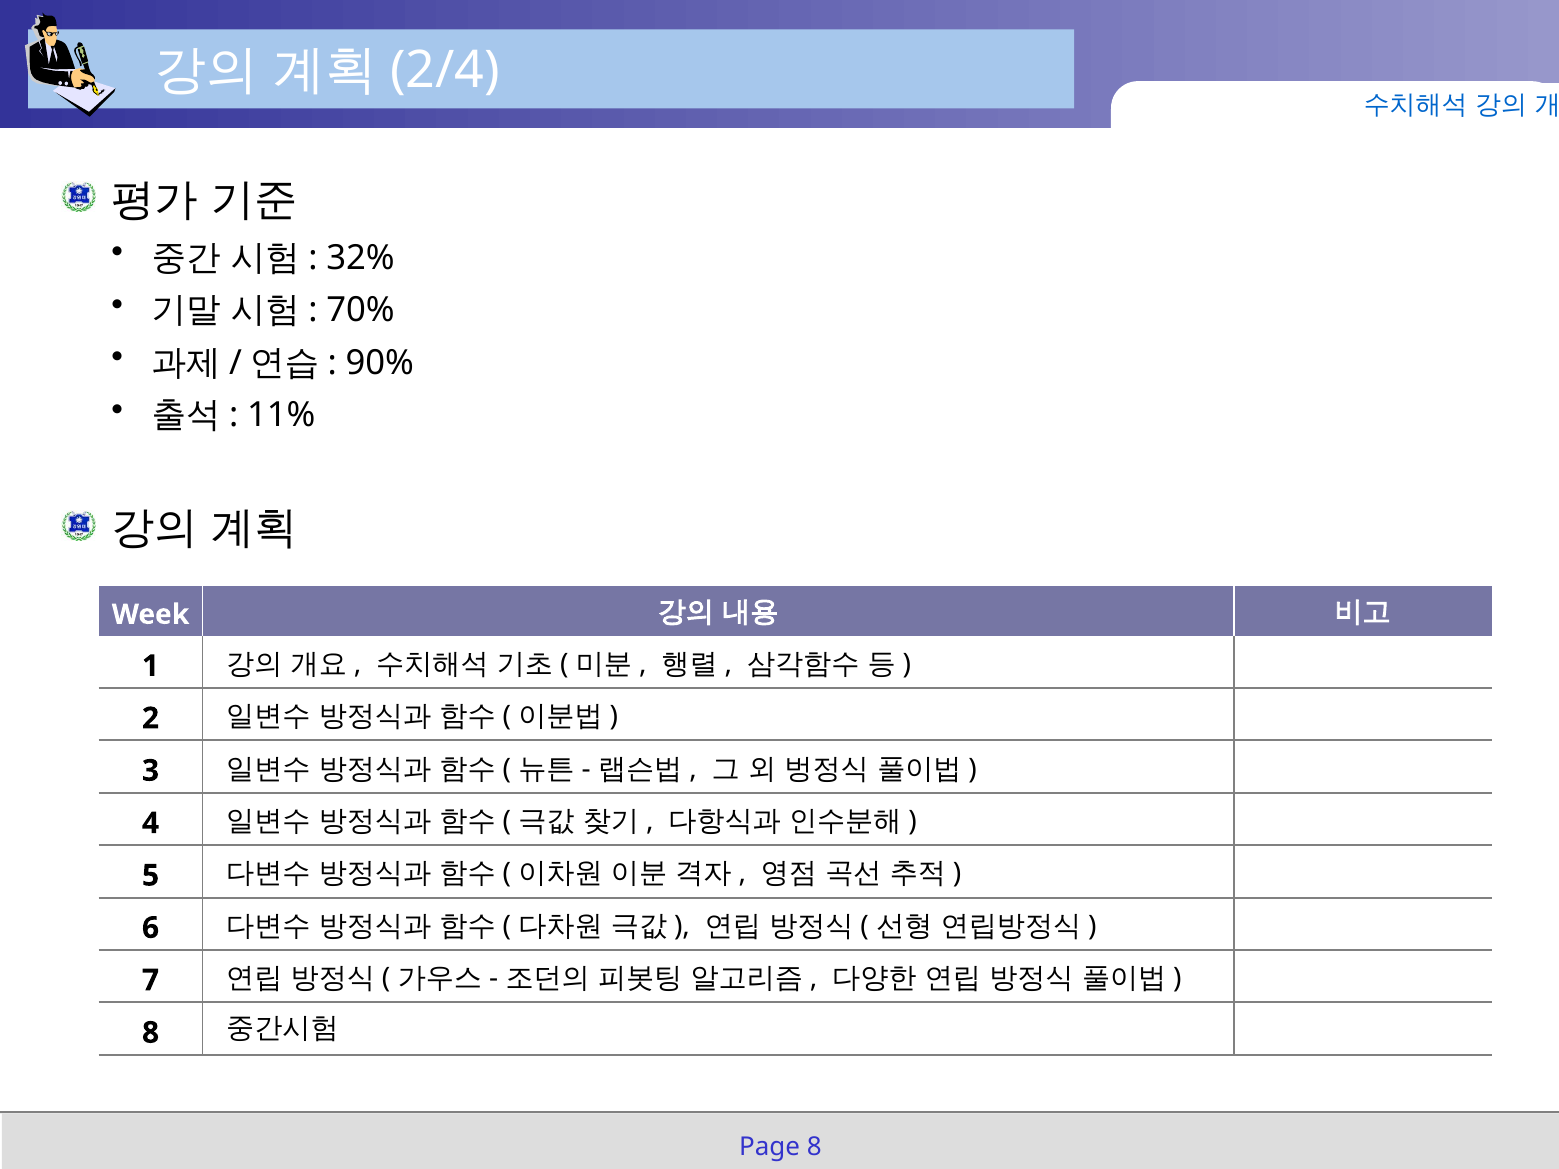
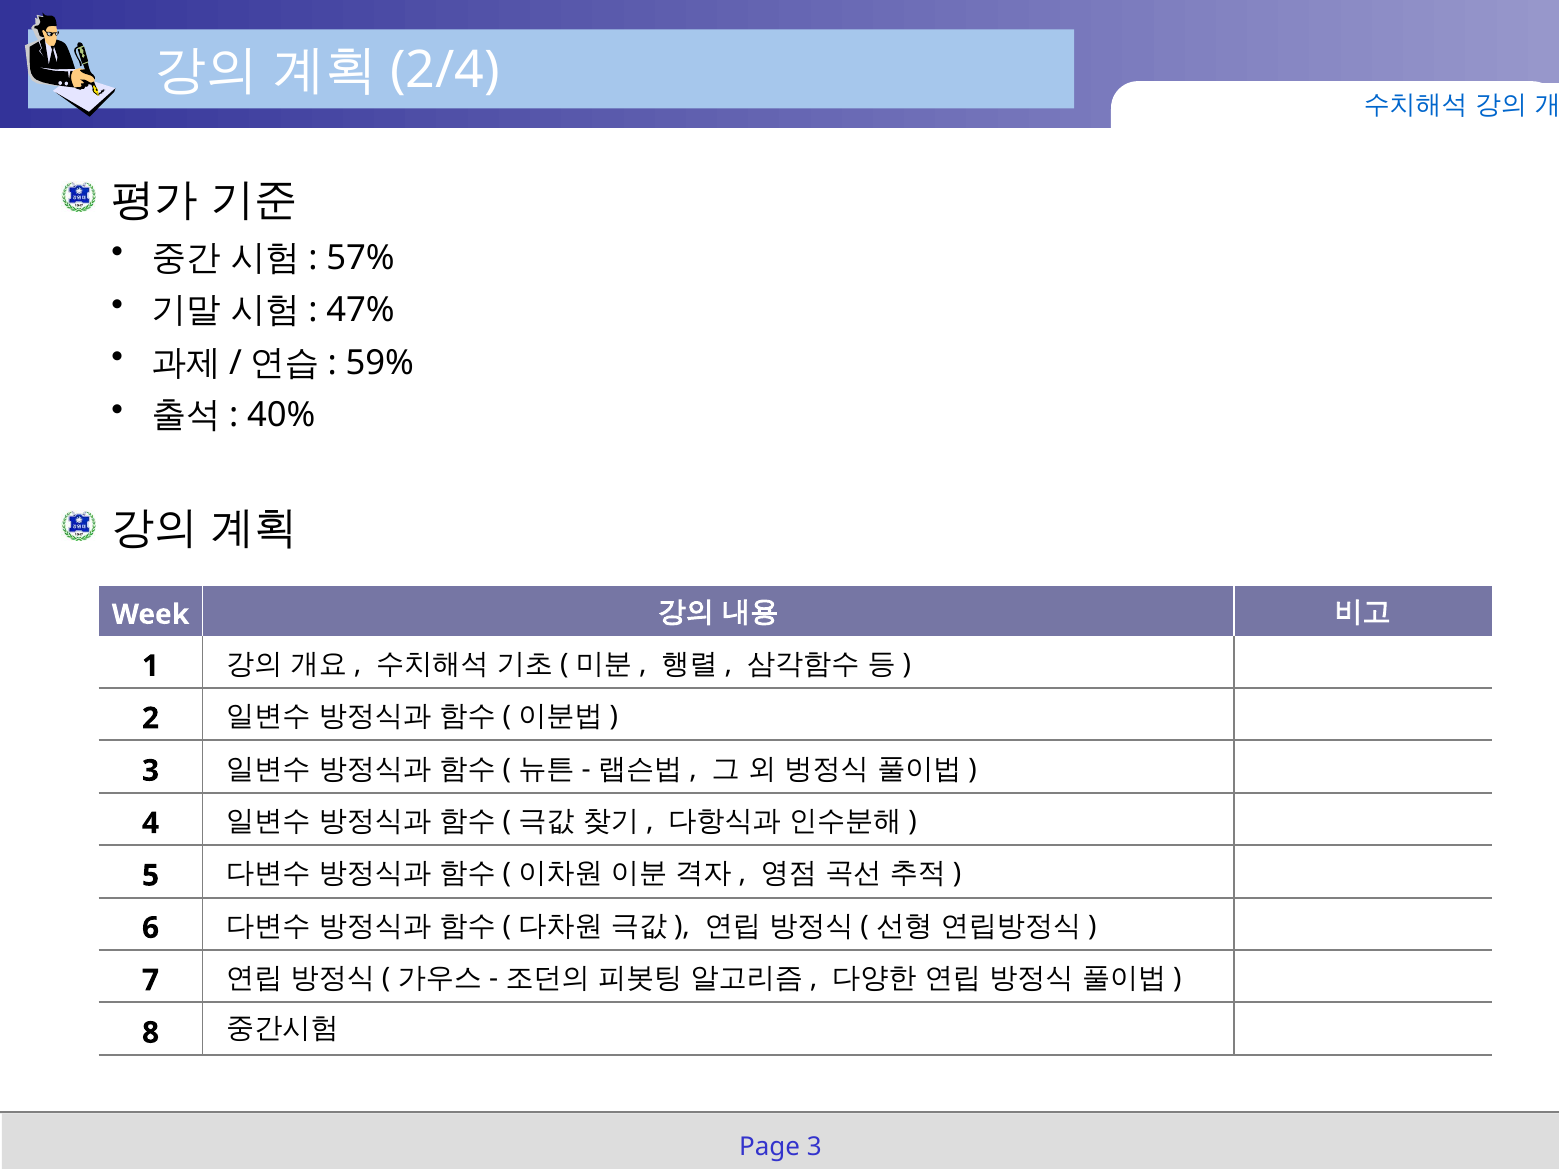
32%: 32% -> 57% (361, 258)
70%: 70% -> 47% (361, 311)
90%: 90% -> 59% (380, 363)
11%: 11% -> 40% (281, 416)
Page 8: 8 -> 3 (814, 1147)
